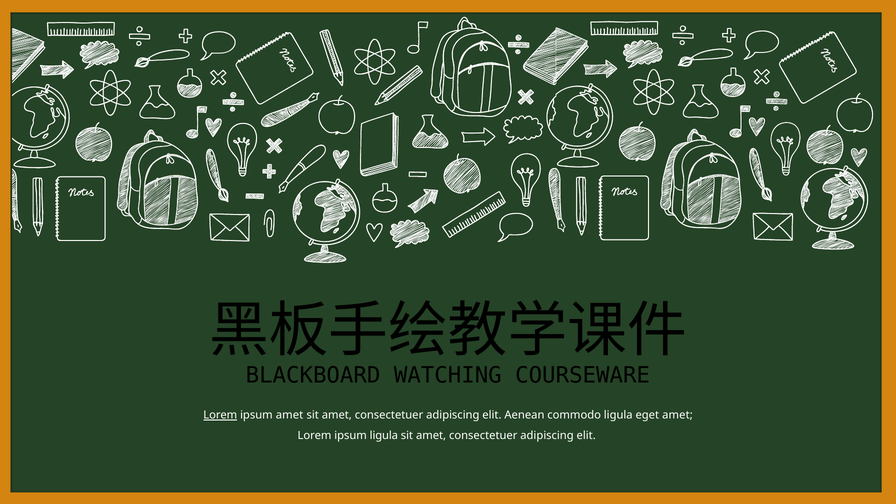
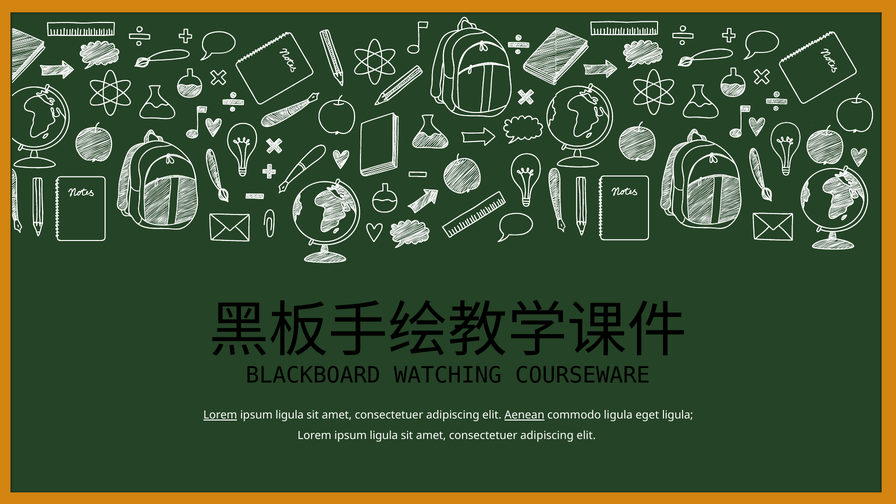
amet: amet -> ligula (290, 415)
Aenean underline: none -> present (524, 415)
eget amet: amet -> ligula (678, 415)
